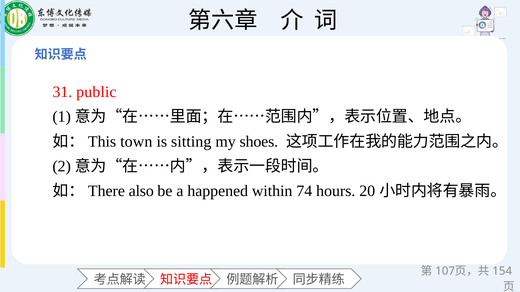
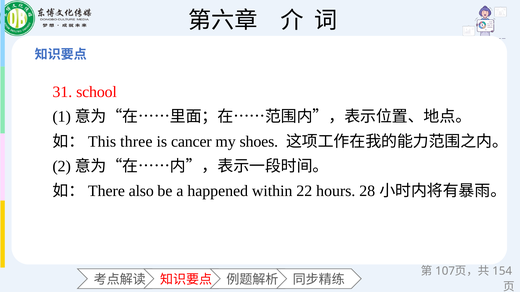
public: public -> school (97, 92)
town: town -> three (136, 142)
sitting: sitting -> cancer (191, 142)
74: 74 -> 22 (304, 191)
20: 20 -> 28 (367, 191)
